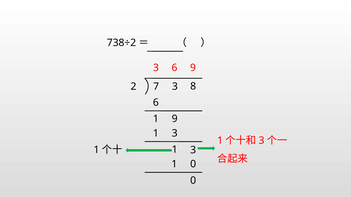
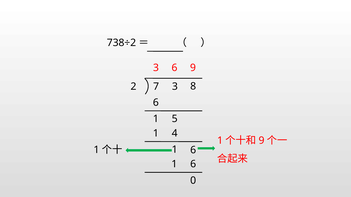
1 9: 9 -> 5 (175, 119)
3: 3 -> 4 (175, 134)
3: 3 -> 9 (262, 141)
3: 3 -> 6 (193, 150)
0: 0 -> 6 (193, 164)
